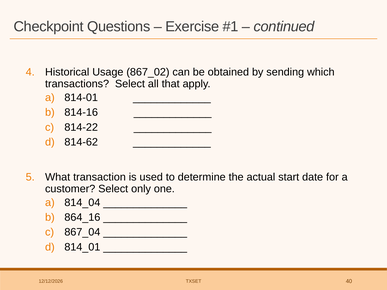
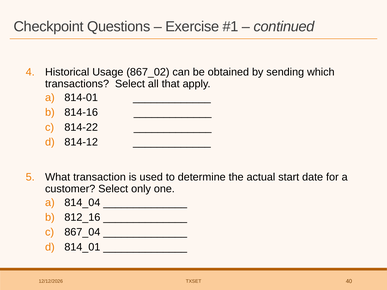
814-62: 814-62 -> 814-12 (81, 142)
864_16: 864_16 -> 812_16 (82, 218)
